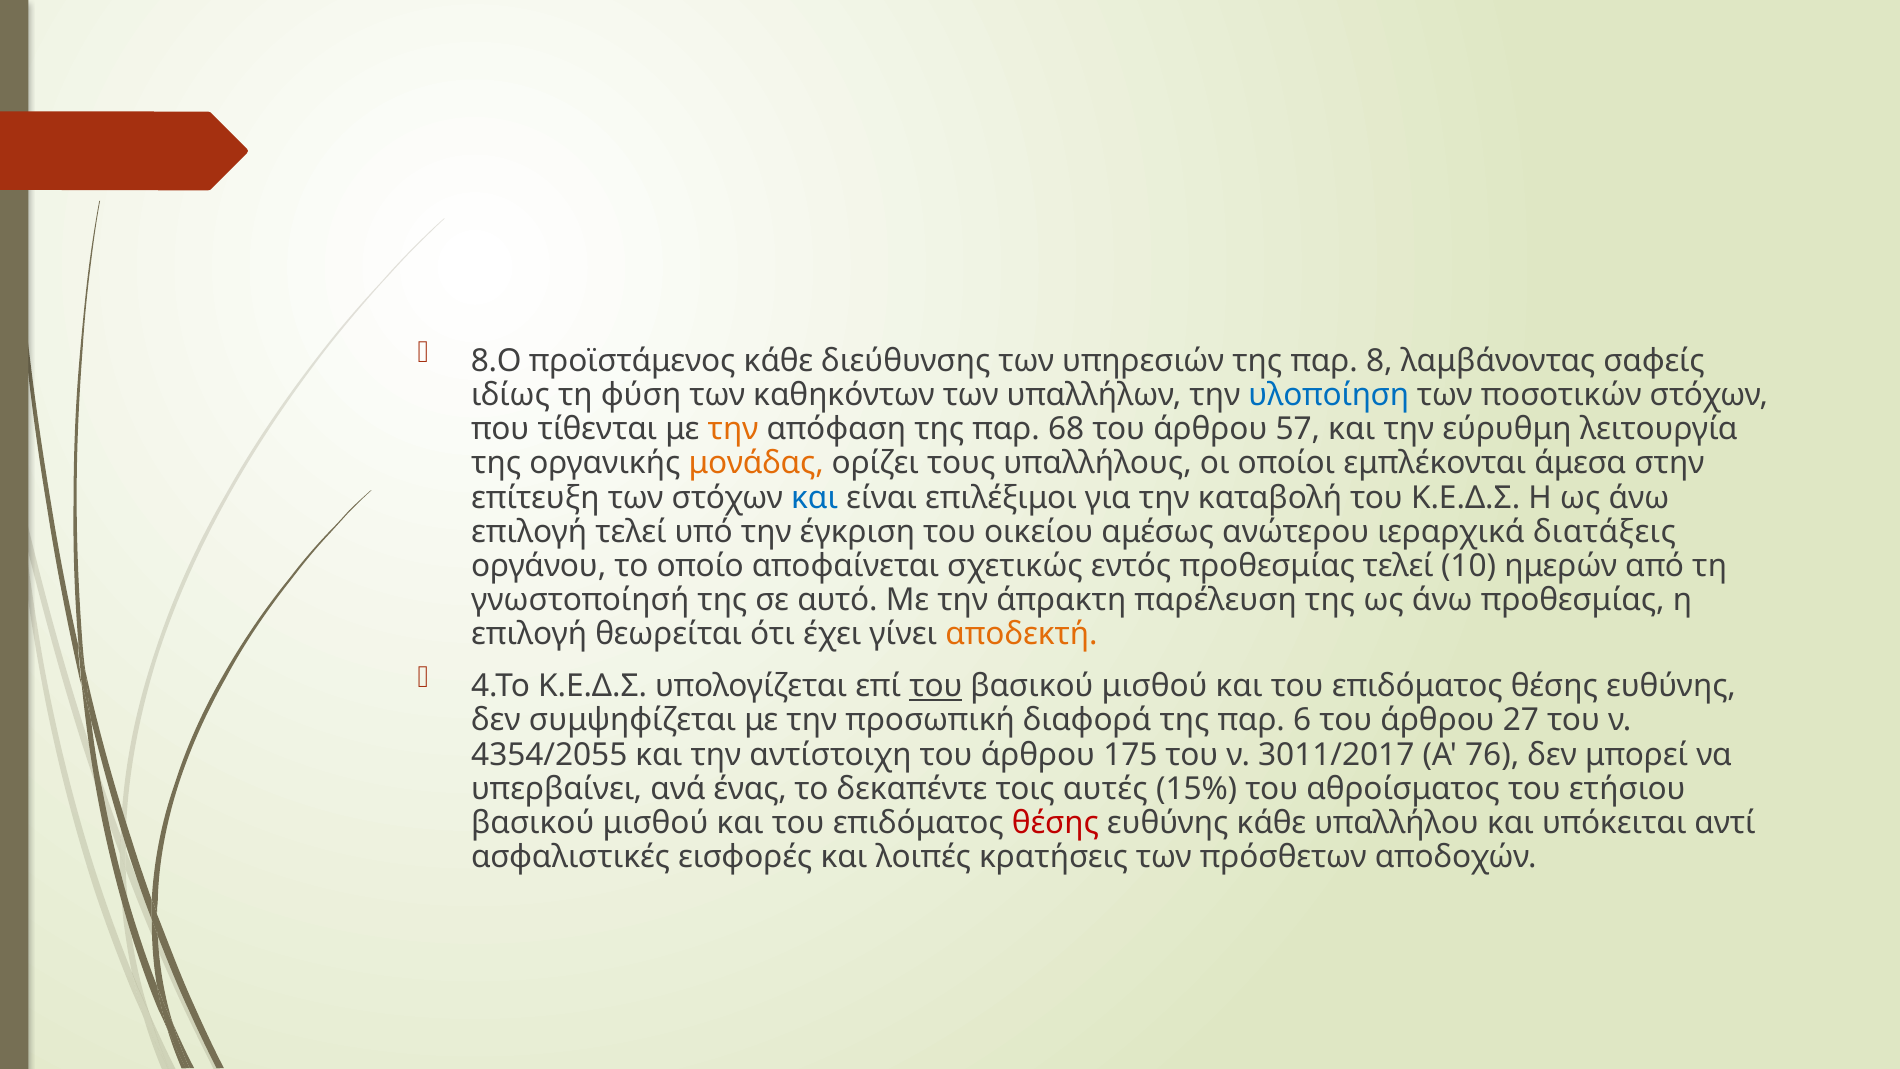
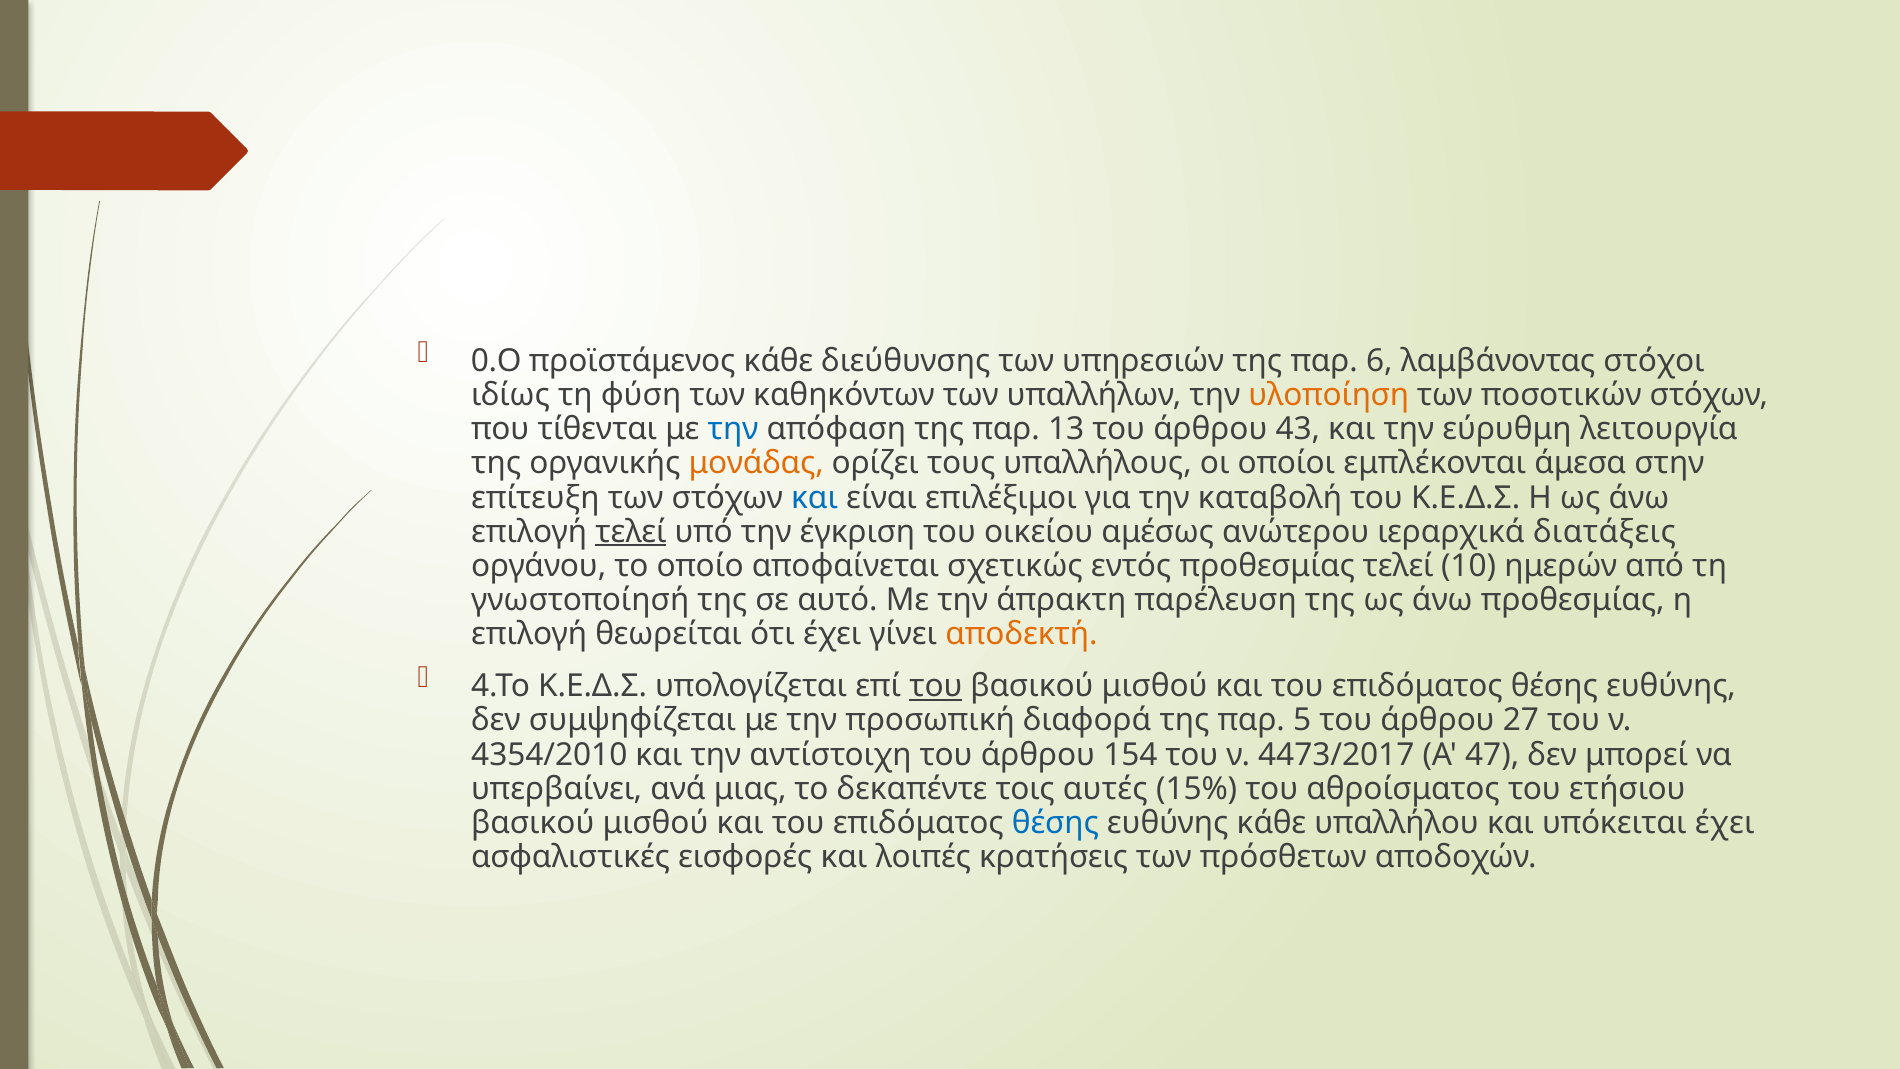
8.Ο: 8.Ο -> 0.Ο (496, 361)
8: 8 -> 6 (1379, 361)
σαφείς: σαφείς -> στόχοι (1654, 361)
υλοποίηση colour: blue -> orange (1329, 395)
την colour: orange -> blue (733, 429)
68: 68 -> 13 (1066, 429)
57: 57 -> 43 (1298, 429)
τελεί underline: none -> present (631, 532)
6: 6 -> 5 (1302, 720)
4354/2055: 4354/2055 -> 4354/2010 (549, 754)
175: 175 -> 154 (1130, 754)
3011/2017: 3011/2017 -> 4473/2017 (1336, 754)
76: 76 -> 47 (1492, 754)
ένας: ένας -> μιας (750, 789)
θέσης colour: red -> blue (1055, 823)
υπόκειται αντί: αντί -> έχει (1725, 823)
